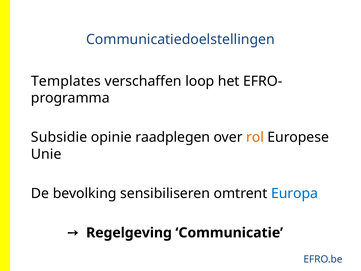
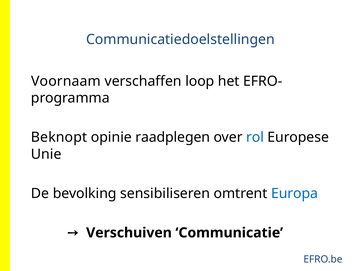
Templates: Templates -> Voornaam (66, 81)
Subsidie: Subsidie -> Beknopt (59, 137)
rol colour: orange -> blue (255, 137)
Regelgeving: Regelgeving -> Verschuiven (129, 233)
